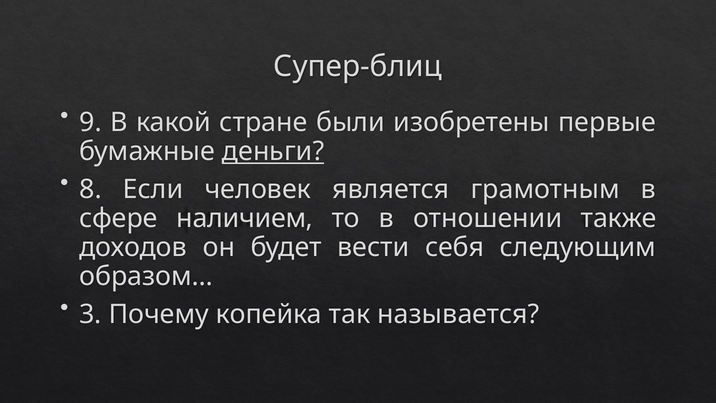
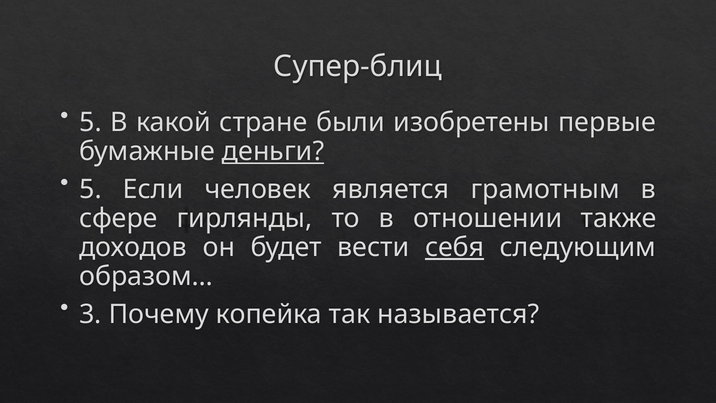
9: 9 -> 5 (90, 122)
8: 8 -> 5 (90, 189)
наличием: наличием -> гирлянды (245, 218)
себя underline: none -> present (455, 247)
